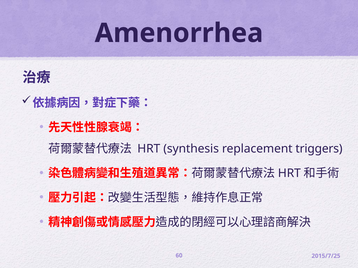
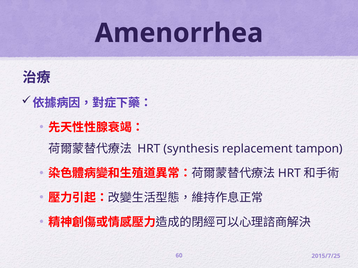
triggers: triggers -> tampon (319, 149)
